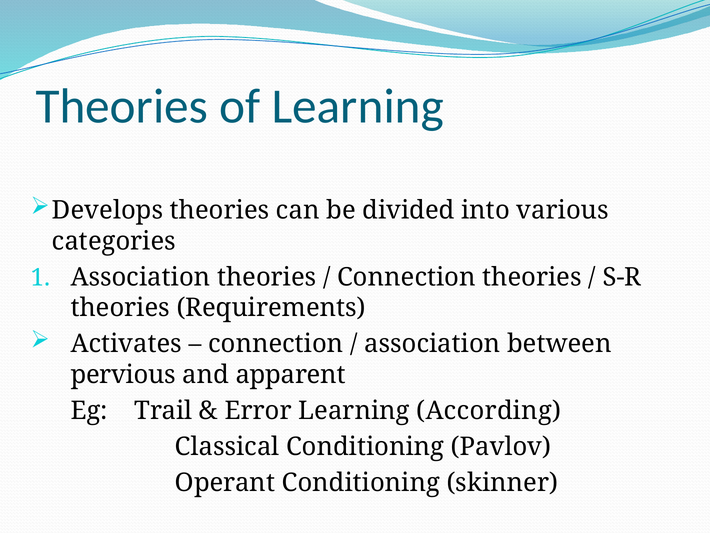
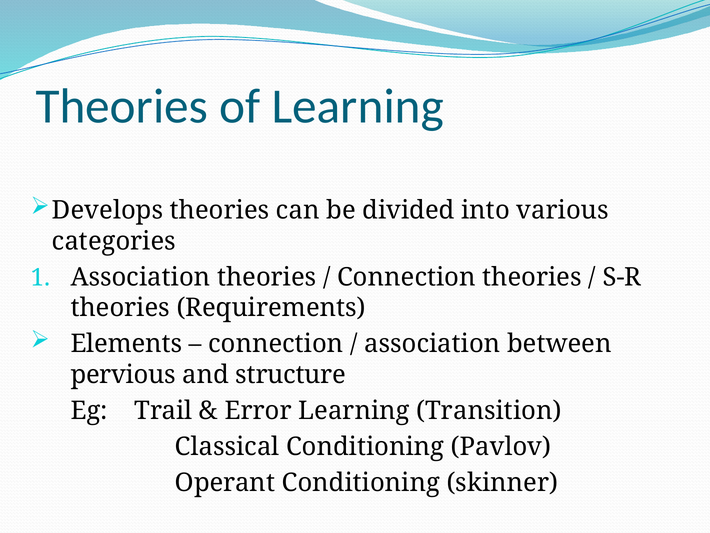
Activates: Activates -> Elements (126, 344)
apparent: apparent -> structure (291, 374)
According: According -> Transition (489, 410)
